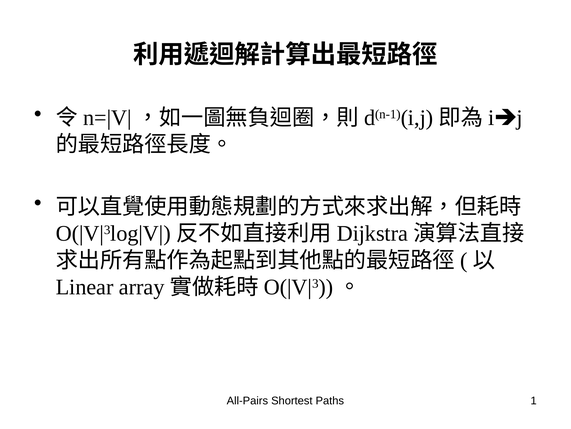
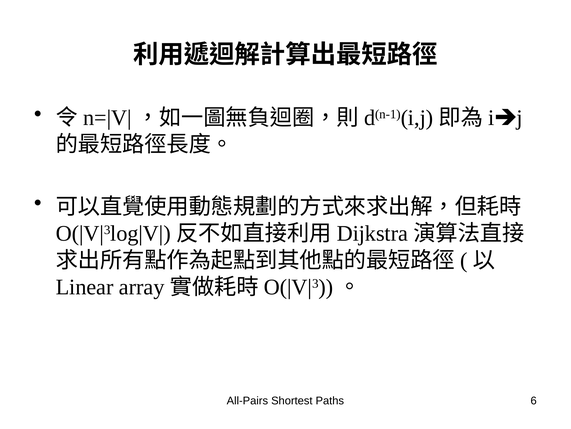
1: 1 -> 6 (534, 400)
